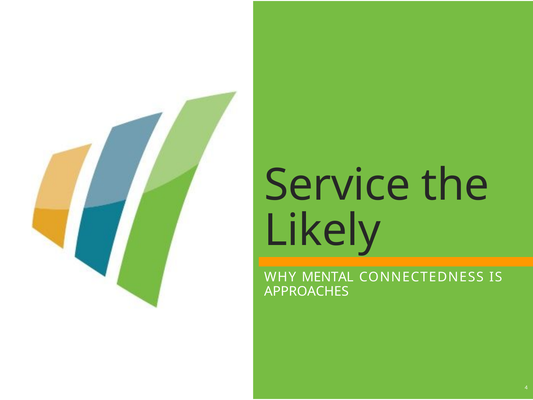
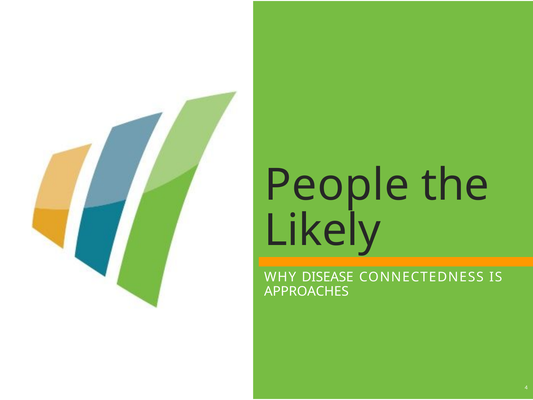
Service: Service -> People (337, 185)
MENTAL: MENTAL -> DISEASE (328, 277)
